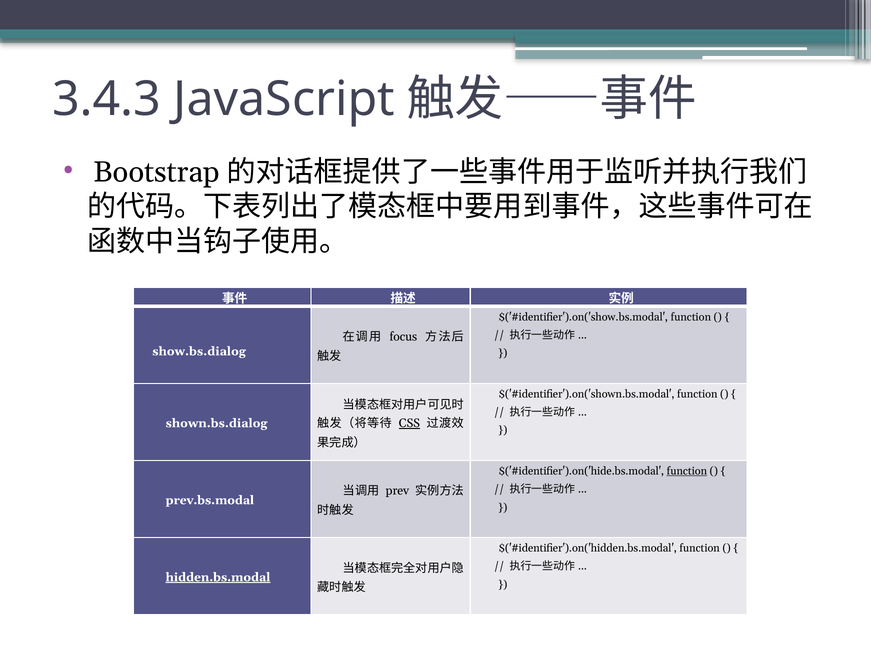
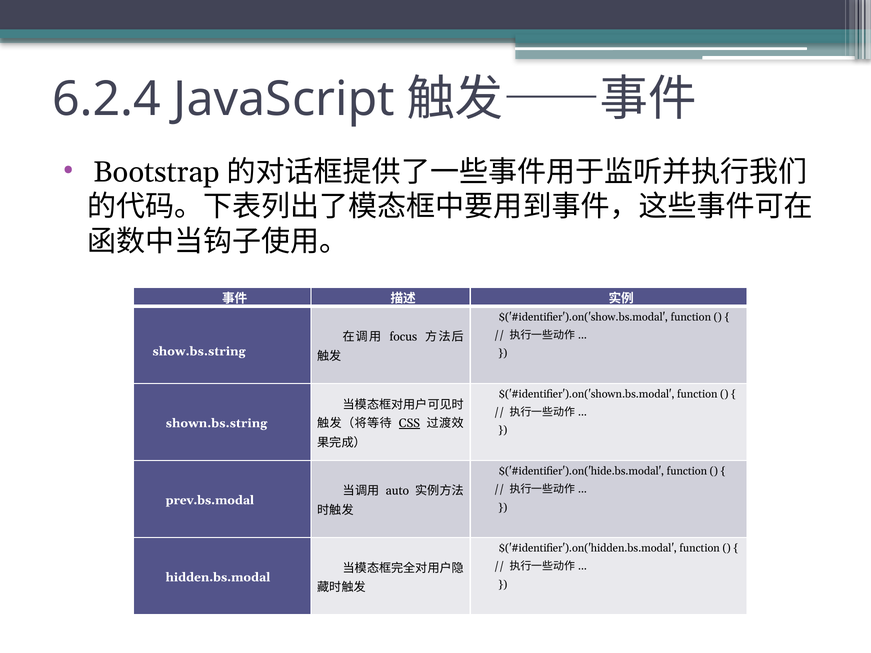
3.4.3: 3.4.3 -> 6.2.4 (107, 100)
show.bs.dialog: show.bs.dialog -> show.bs.string (199, 351)
shown.bs.dialog: shown.bs.dialog -> shown.bs.string (216, 423)
function underline: present -> none (687, 471)
prev: prev -> auto (397, 491)
hidden.bs.modal underline: present -> none (218, 577)
